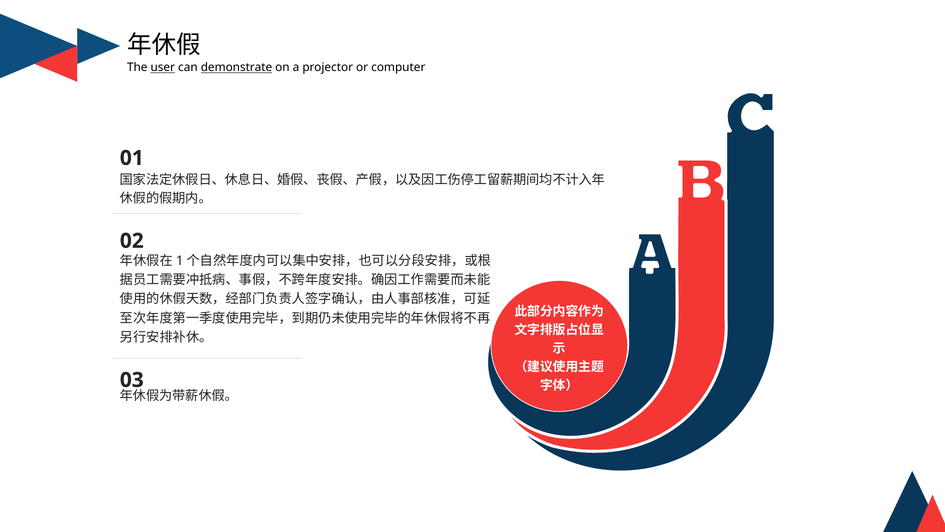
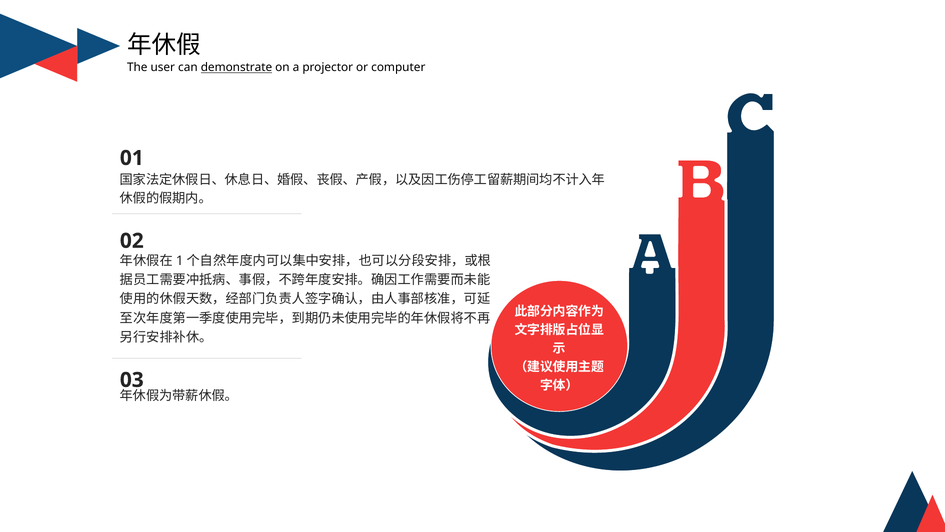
user underline: present -> none (163, 68)
